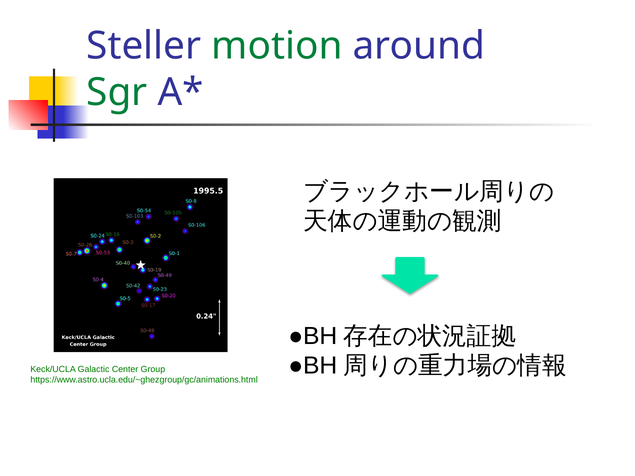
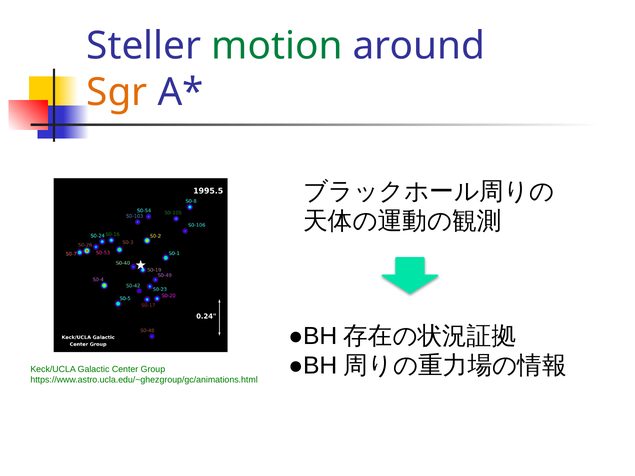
Sgr colour: green -> orange (117, 93)
